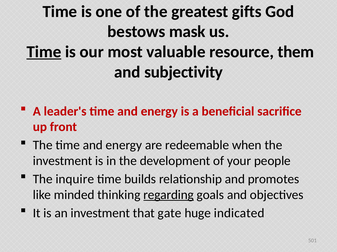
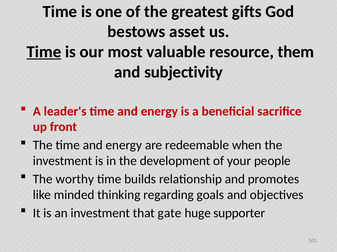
mask: mask -> asset (187, 32)
inquire: inquire -> worthy (75, 180)
regarding underline: present -> none (169, 195)
indicated: indicated -> supporter (239, 214)
